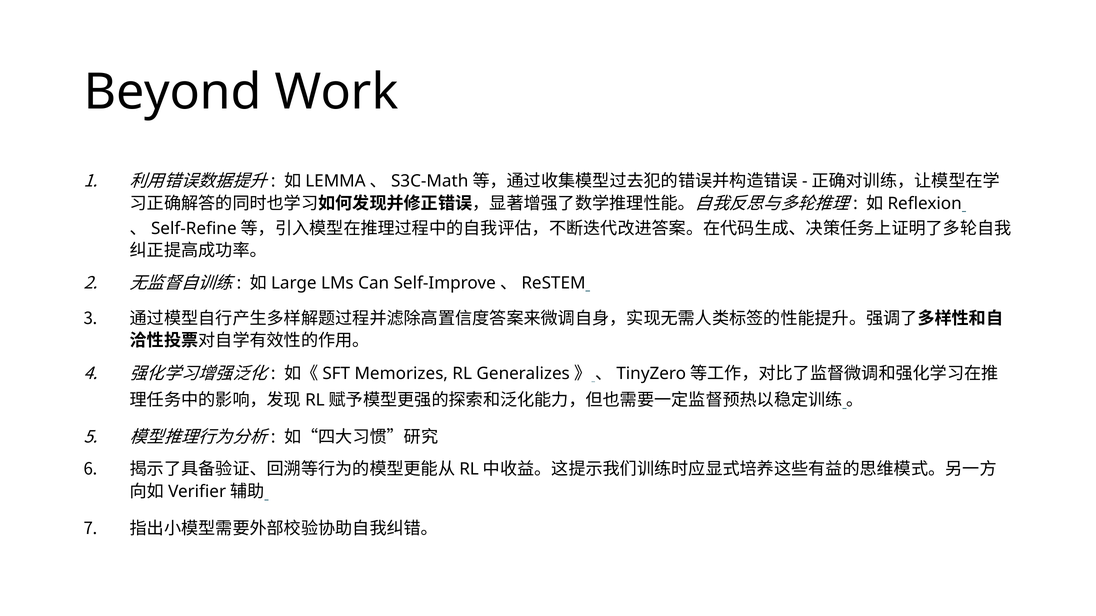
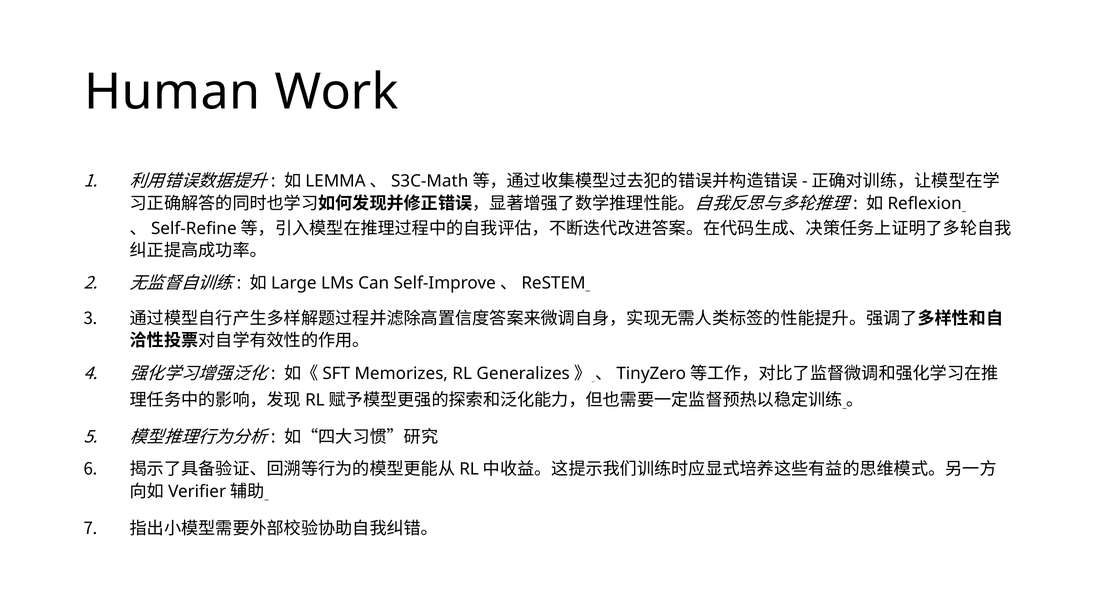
Beyond: Beyond -> Human (172, 92)
